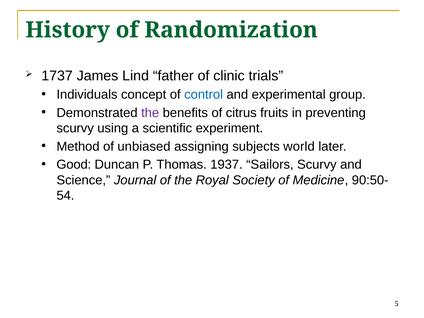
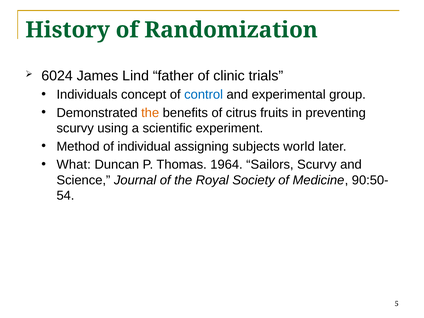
1737: 1737 -> 6024 (57, 76)
the colour: purple -> orange (150, 113)
unbiased: unbiased -> individual (144, 146)
Good: Good -> What (74, 165)
1937: 1937 -> 1964 (226, 165)
